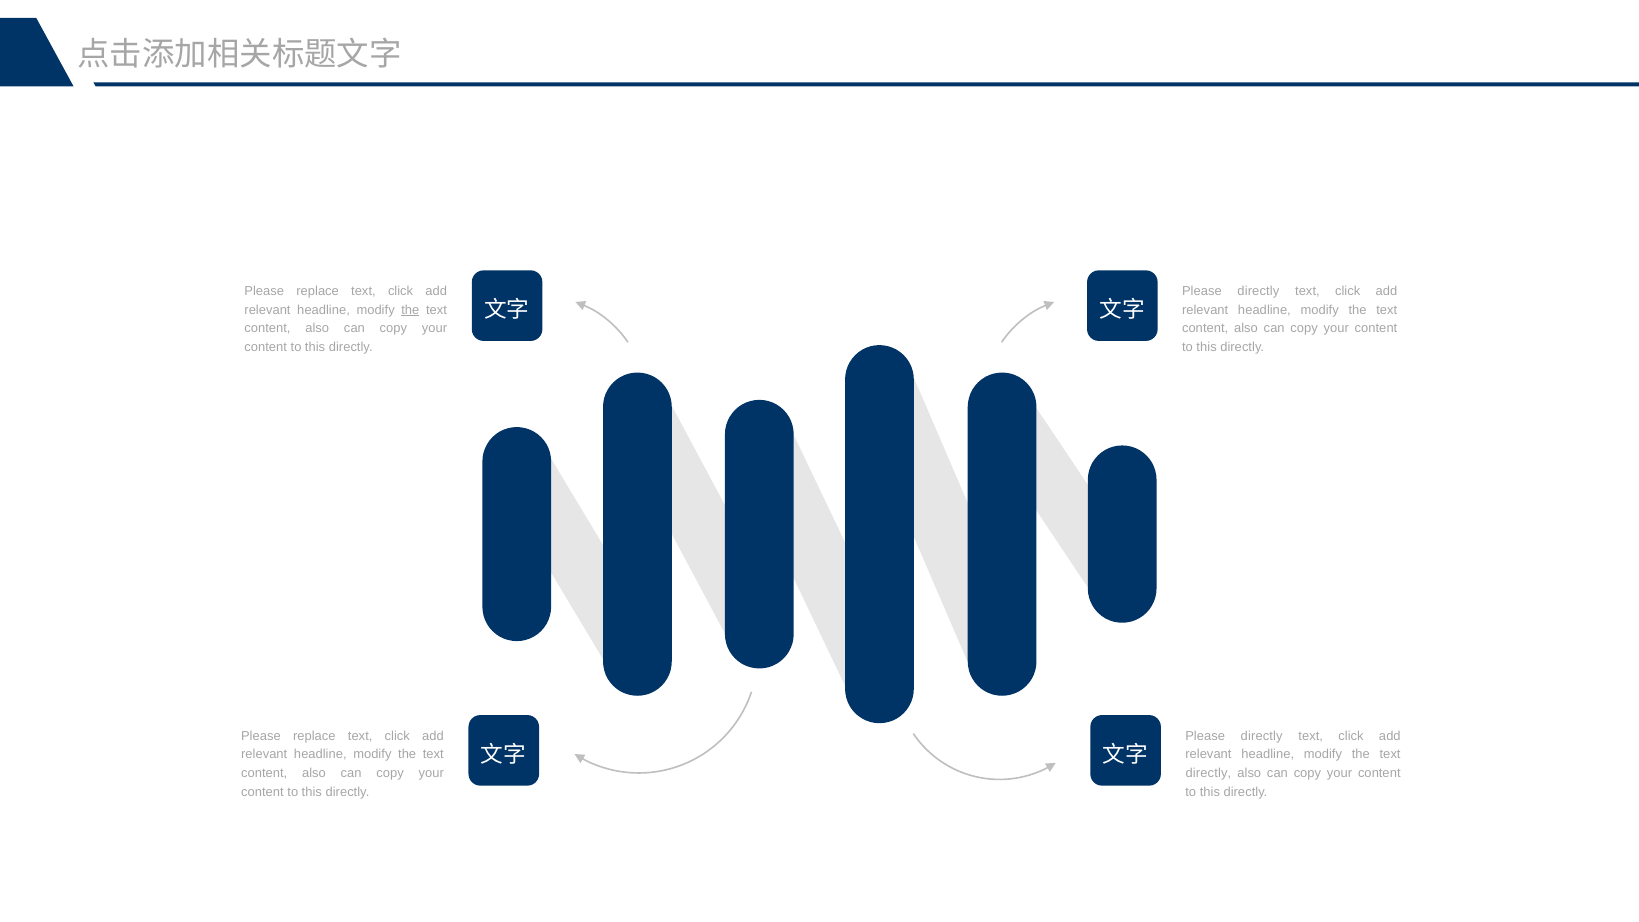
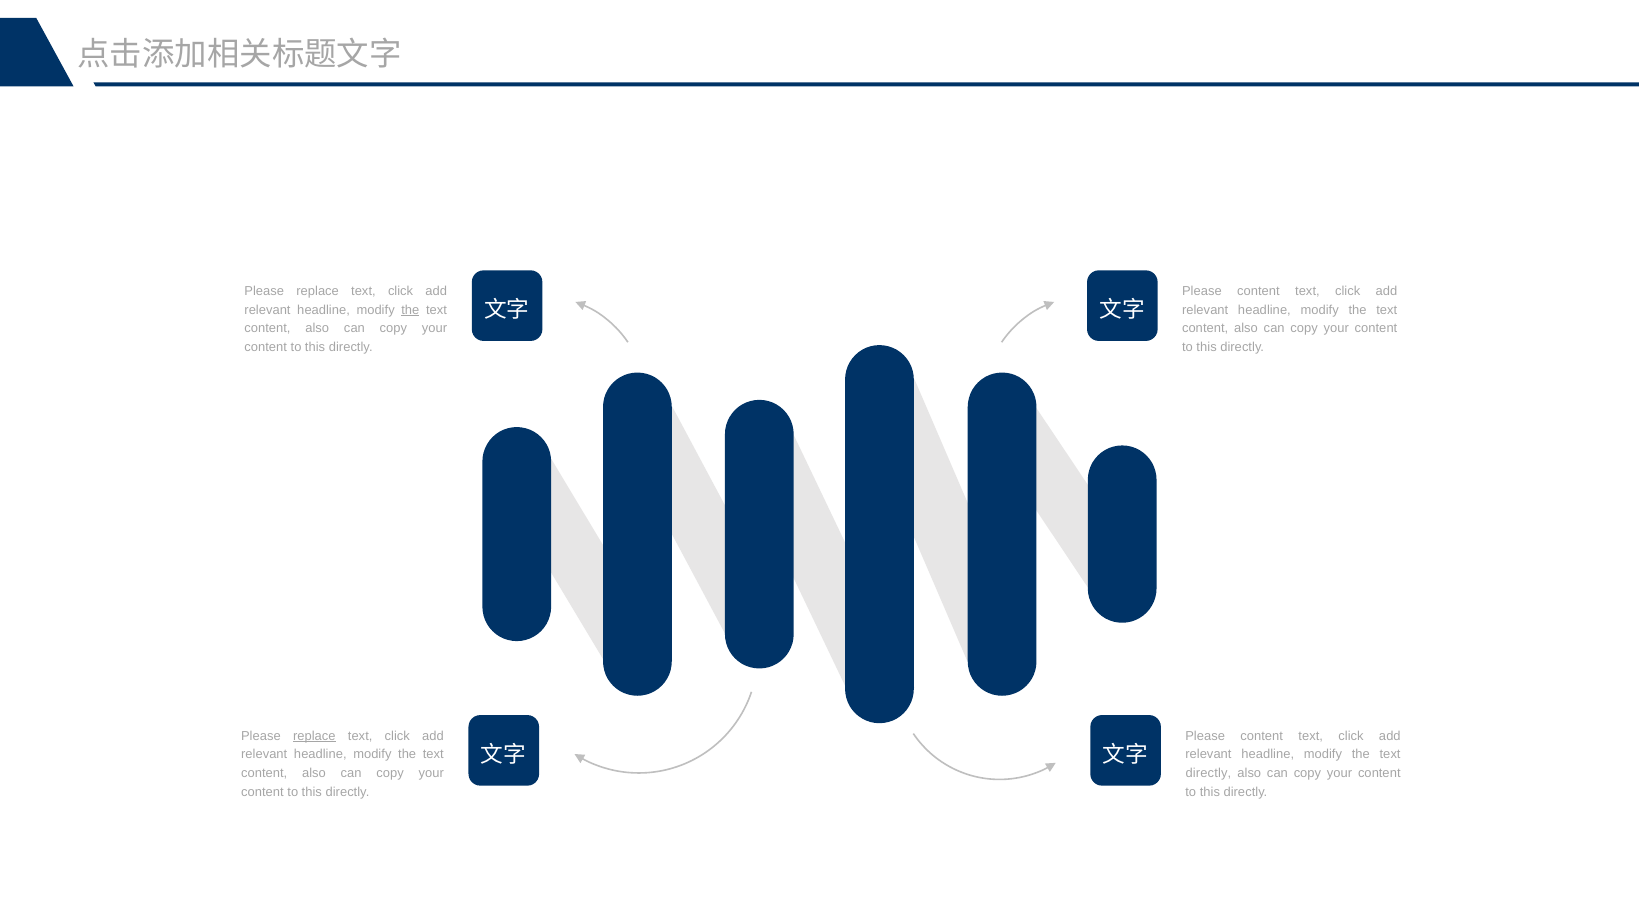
directly: directly -> content (1258, 291)
replace underline: none -> present (314, 736)
directly: directly -> content (1262, 736)
